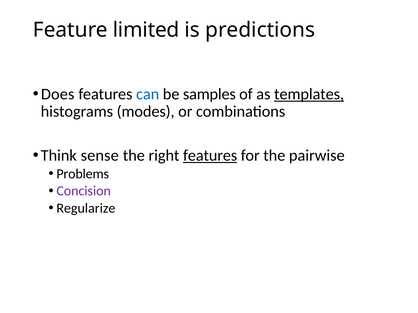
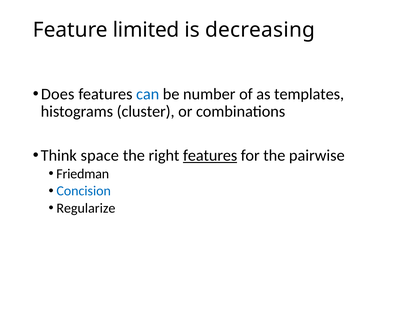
predictions: predictions -> decreasing (260, 30)
samples: samples -> number (209, 94)
templates underline: present -> none (309, 94)
modes: modes -> cluster (146, 112)
sense: sense -> space (100, 156)
Problems: Problems -> Friedman (83, 174)
Concision colour: purple -> blue (84, 191)
